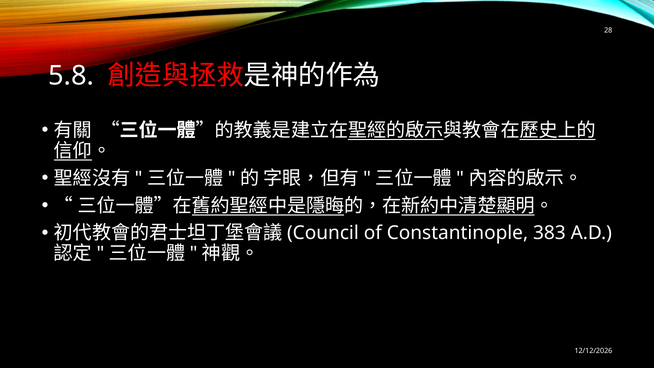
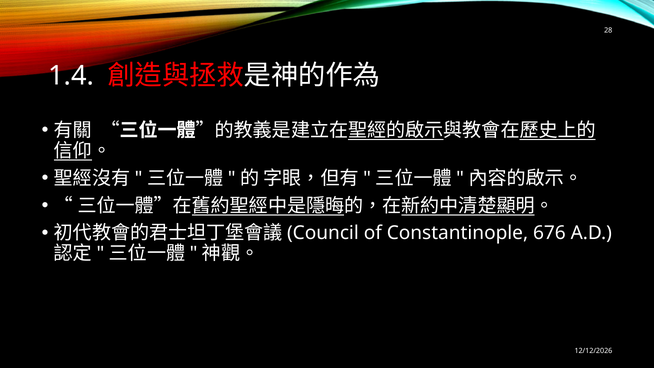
5.8: 5.8 -> 1.4 (71, 75)
383: 383 -> 676 (549, 233)
